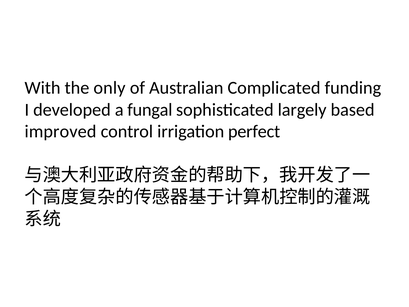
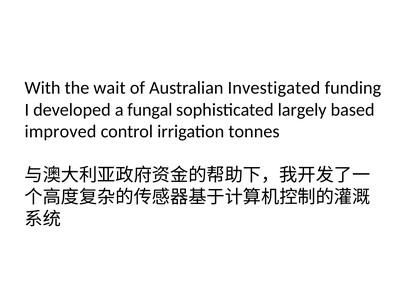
only: only -> wait (110, 88)
Complicated: Complicated -> Investigated (274, 88)
perfect: perfect -> tonnes (254, 132)
